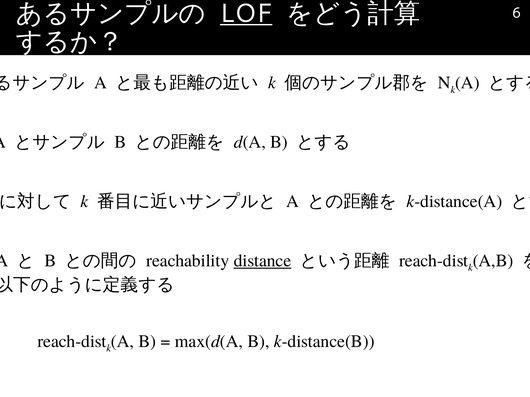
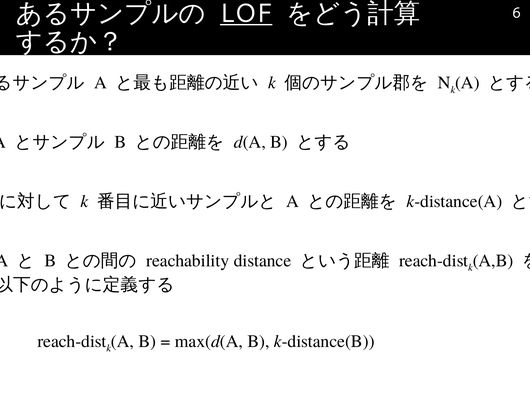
distance underline: present -> none (263, 261)
